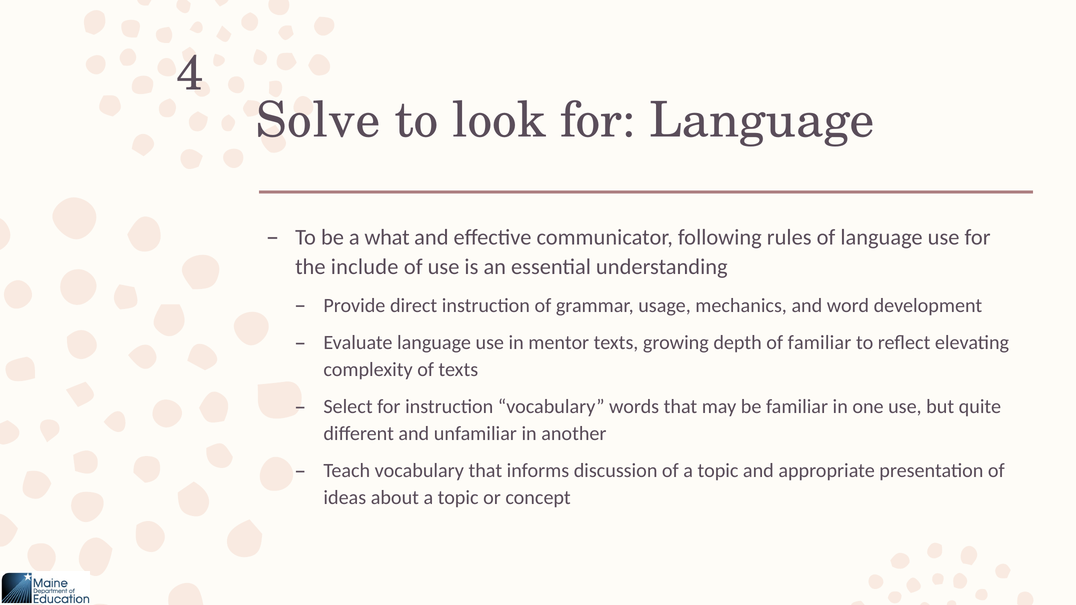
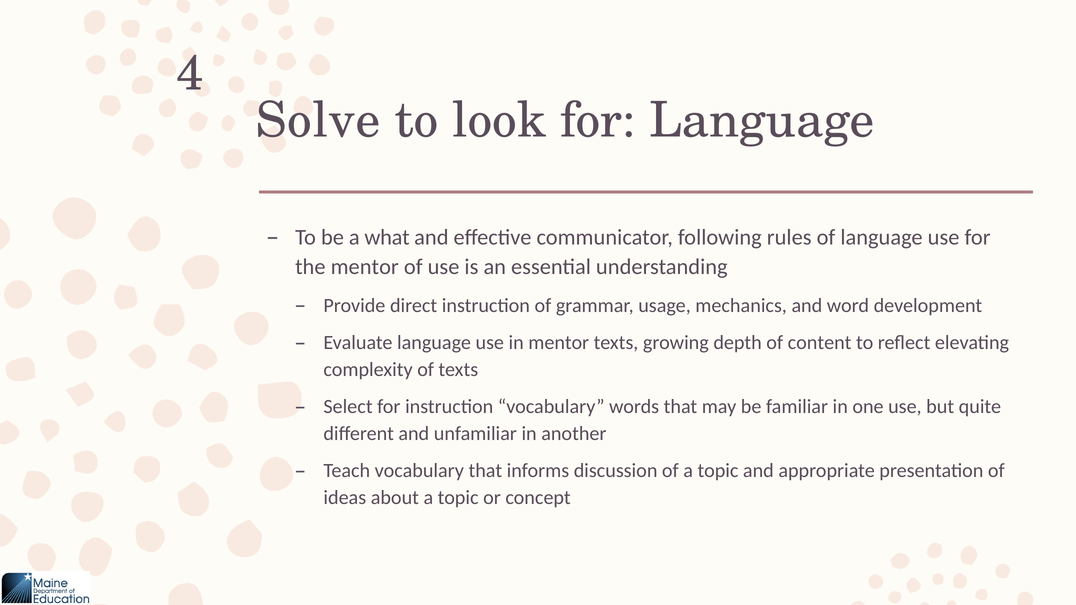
the include: include -> mentor (365, 267)
of familiar: familiar -> content (820, 343)
